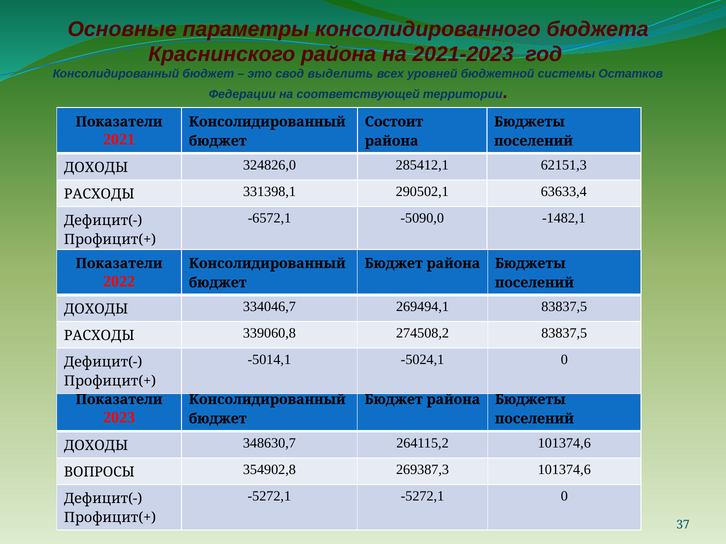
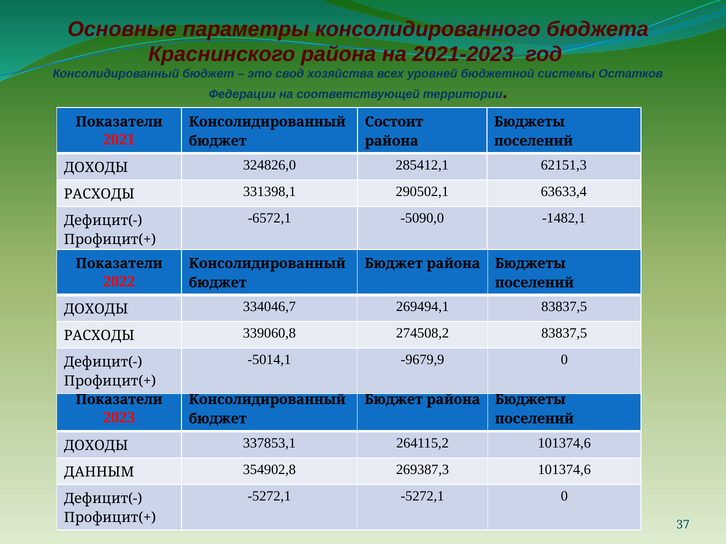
выделить: выделить -> хозяйства (340, 74)
-5024,1: -5024,1 -> -9679,9 (423, 360)
348630,7: 348630,7 -> 337853,1 (269, 443)
ВОПРОСЫ: ВОПРОСЫ -> ДАННЫМ (99, 472)
